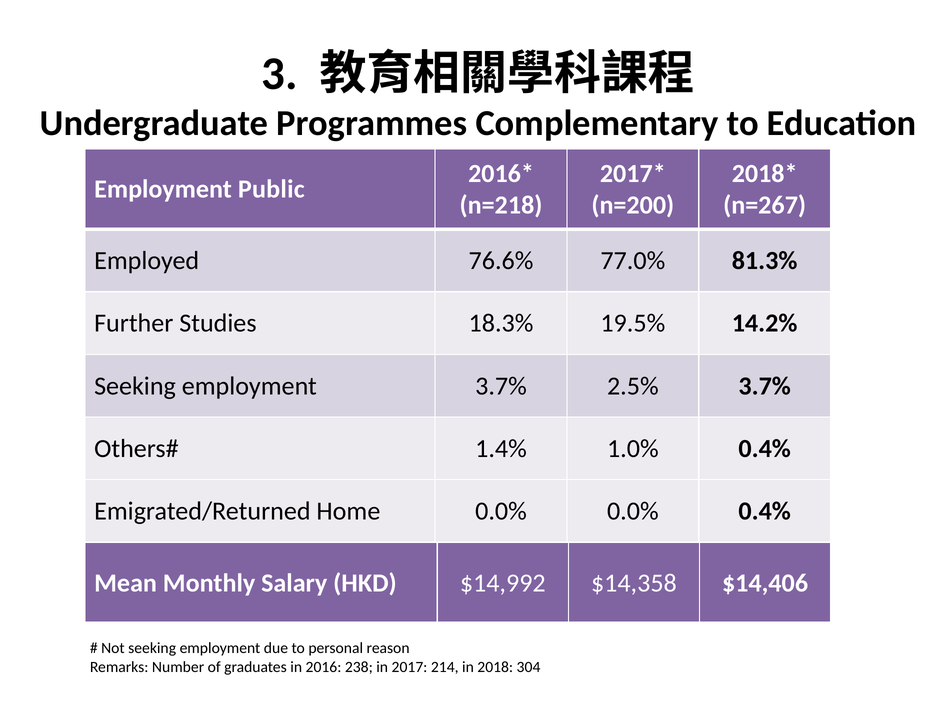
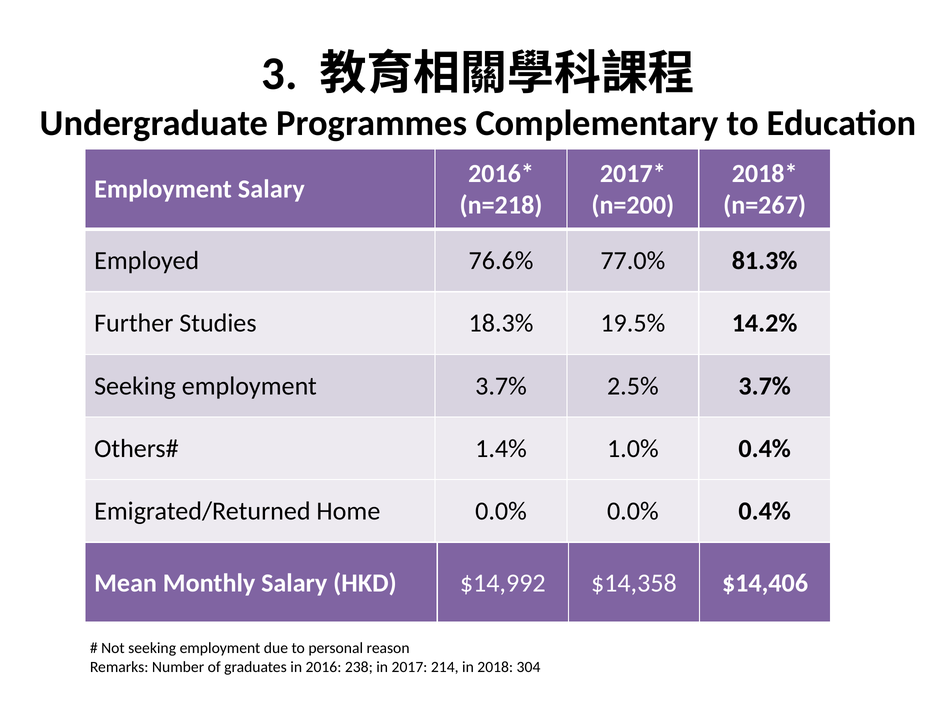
Employment Public: Public -> Salary (271, 189)
